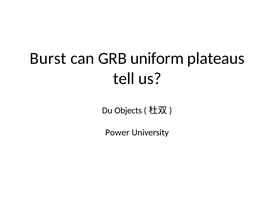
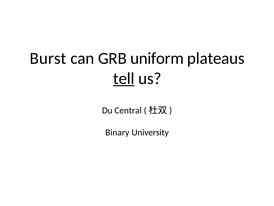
tell underline: none -> present (124, 78)
Objects: Objects -> Central (128, 110)
Power: Power -> Binary (117, 132)
